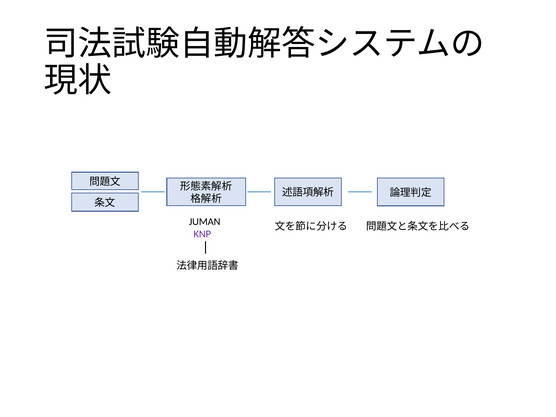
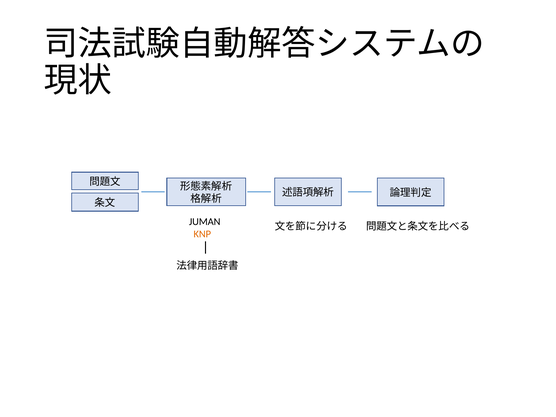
KNP colour: purple -> orange (202, 234)
